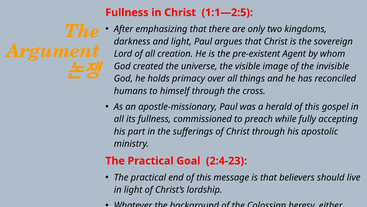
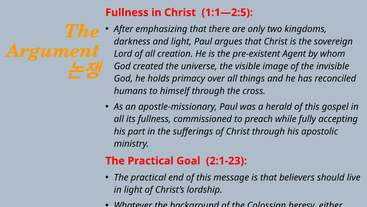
2:4-23: 2:4-23 -> 2:1-23 (226, 160)
